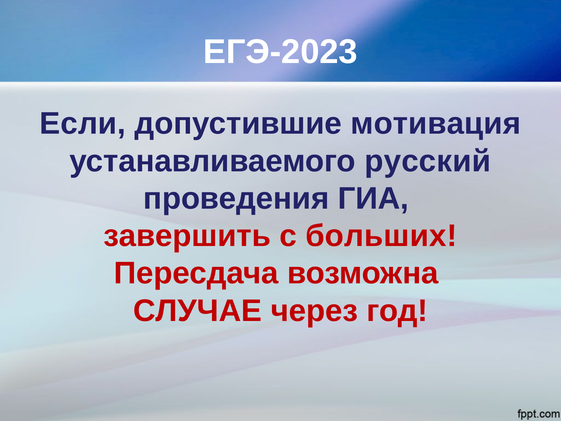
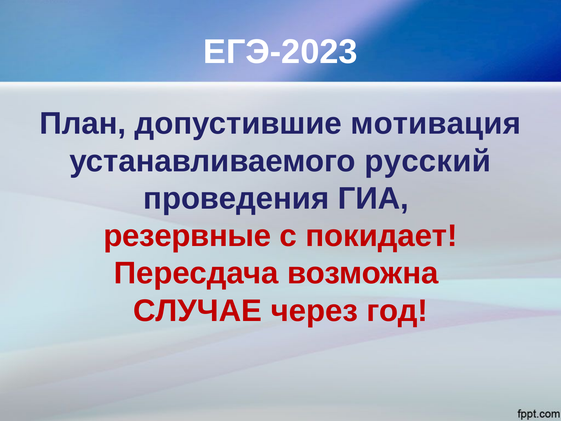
Если: Если -> План (83, 124)
завершить: завершить -> резервные (187, 236)
больших: больших -> покидает (382, 236)
